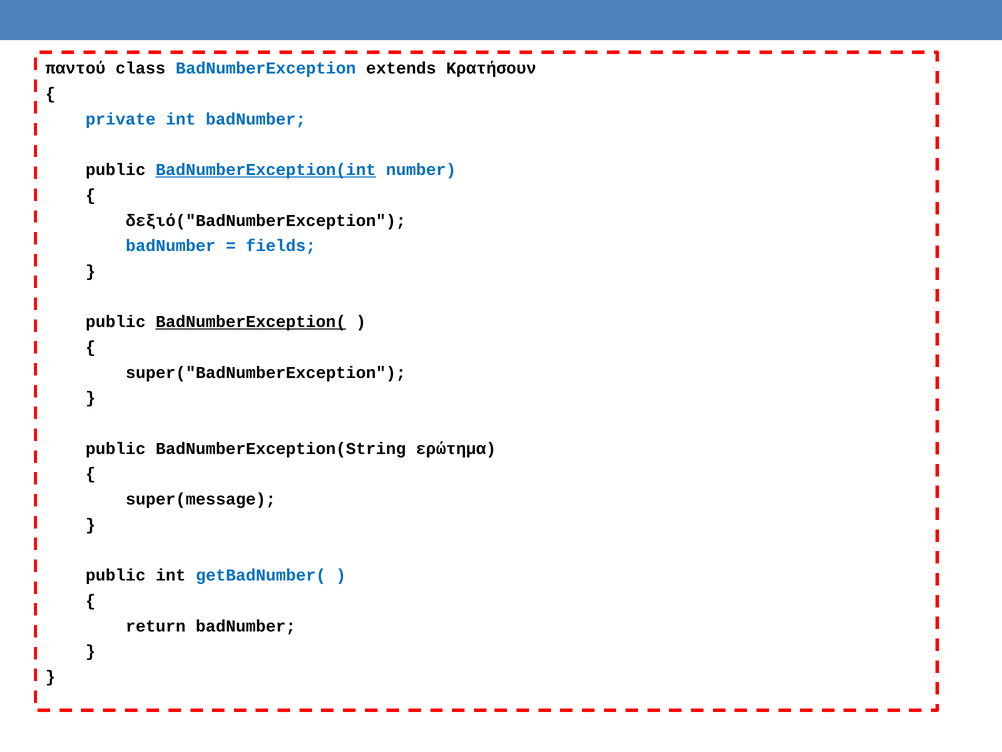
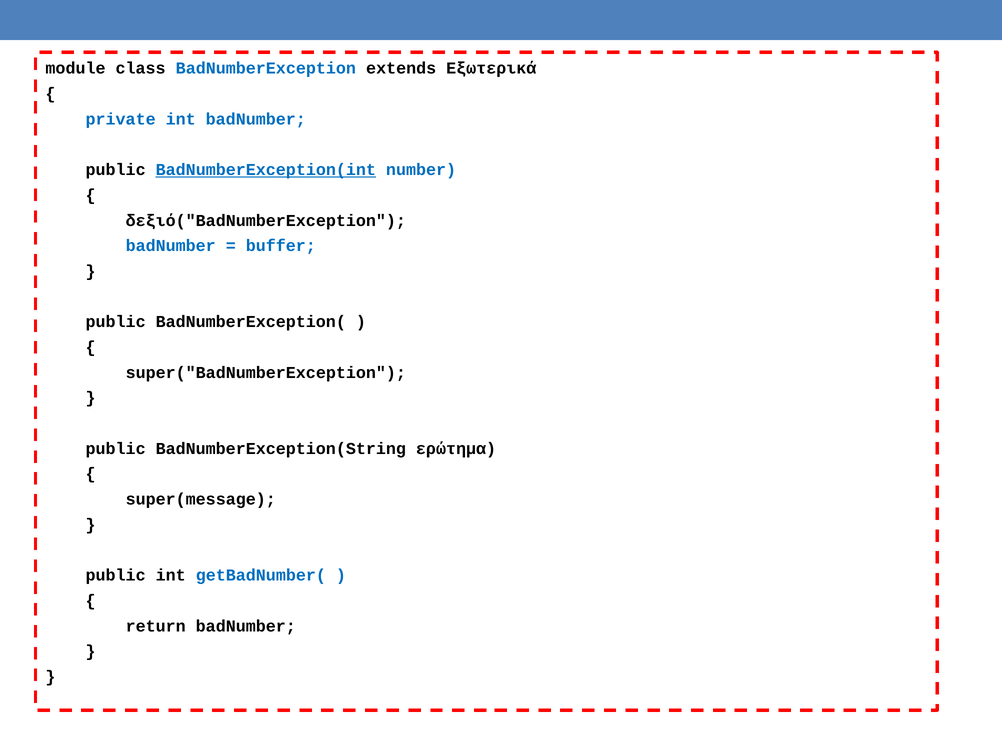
παντού: παντού -> module (76, 68)
Κρατήσουν: Κρατήσουν -> Εξωτερικά (491, 68)
fields: fields -> buffer (281, 246)
BadNumberException( underline: present -> none (251, 322)
